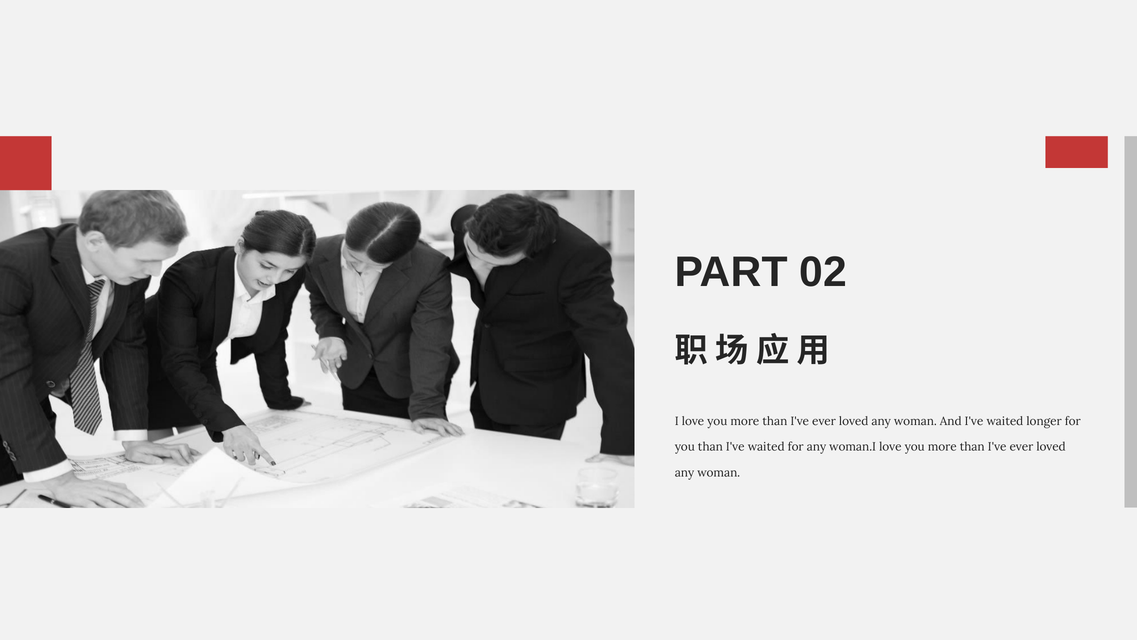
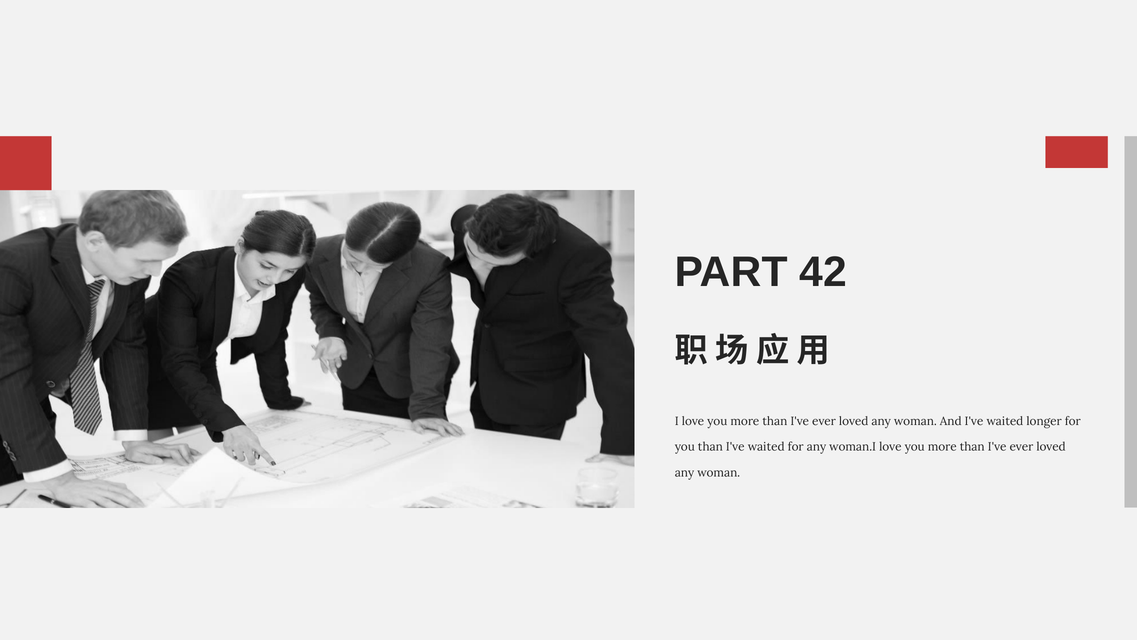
02: 02 -> 42 (823, 272)
